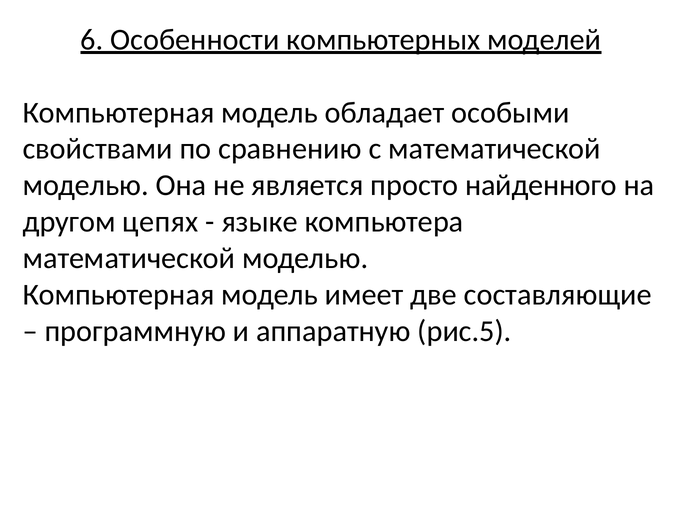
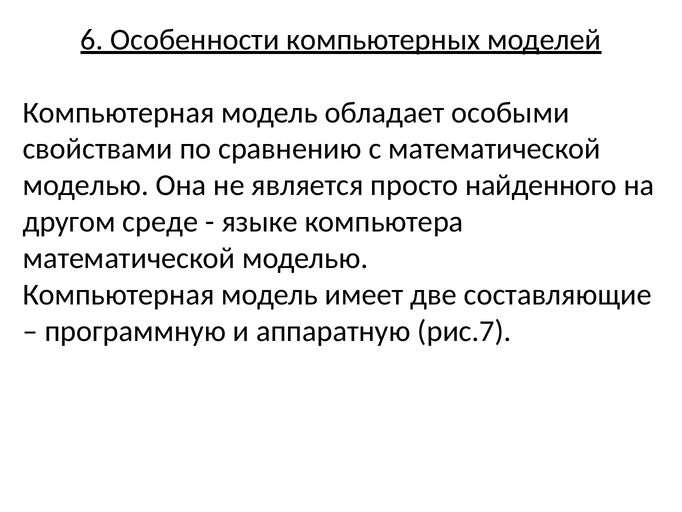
цепях: цепях -> среде (161, 222)
рис.5: рис.5 -> рис.7 (465, 331)
